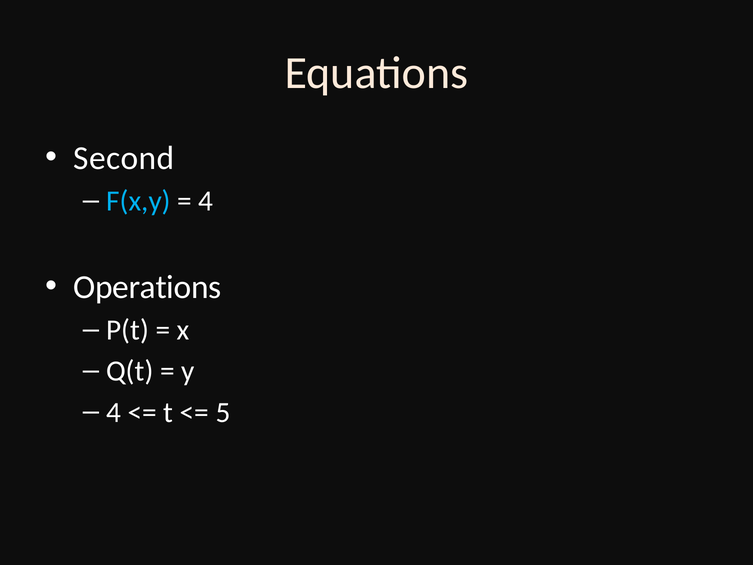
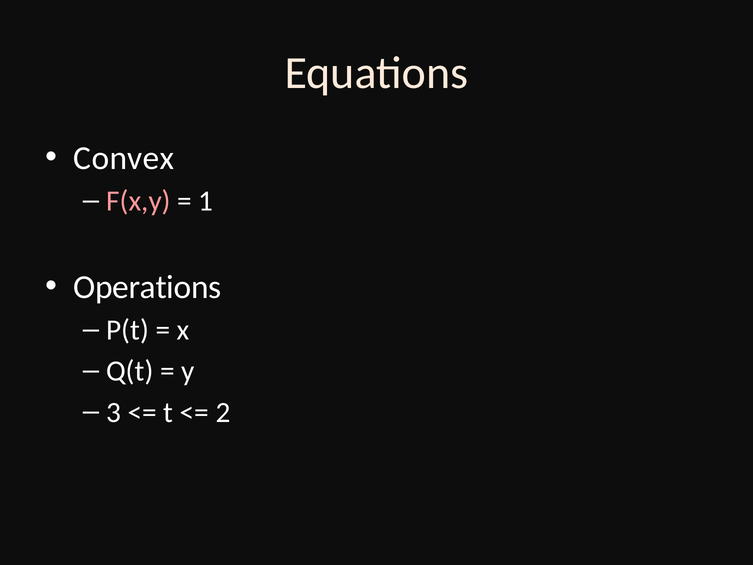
Second: Second -> Convex (124, 158)
F(x,y colour: light blue -> pink (139, 201)
4: 4 -> 1 (206, 201)
4: 4 -> 3 (114, 412)
5: 5 -> 2 (223, 412)
